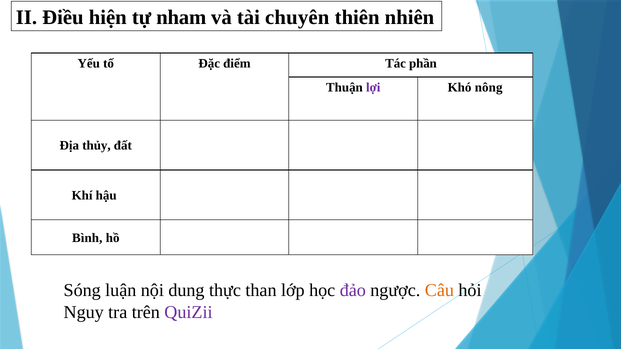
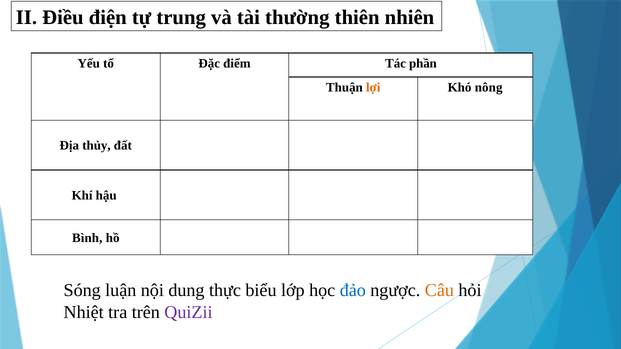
hiện: hiện -> điện (108, 18)
nham: nham -> trung (181, 18)
chuyên: chuyên -> thường (297, 18)
lợi colour: purple -> orange (373, 88)
than: than -> biểu (261, 291)
đảo colour: purple -> blue (353, 291)
Nguy: Nguy -> Nhiệt (84, 312)
